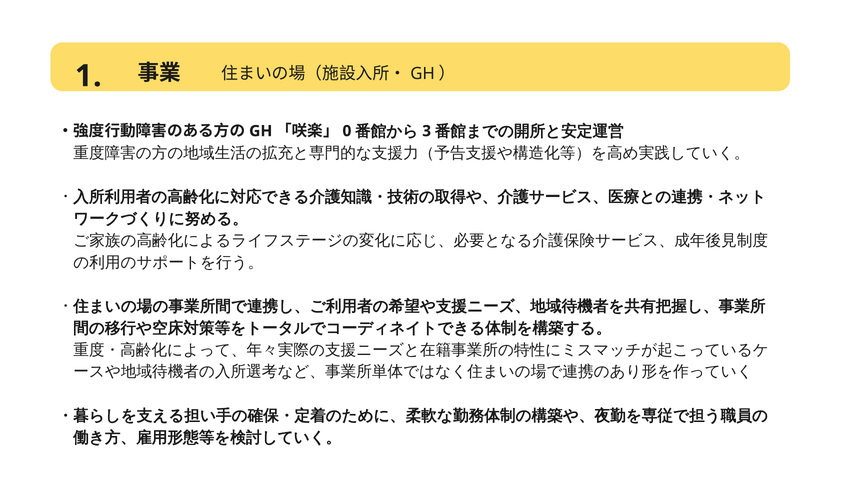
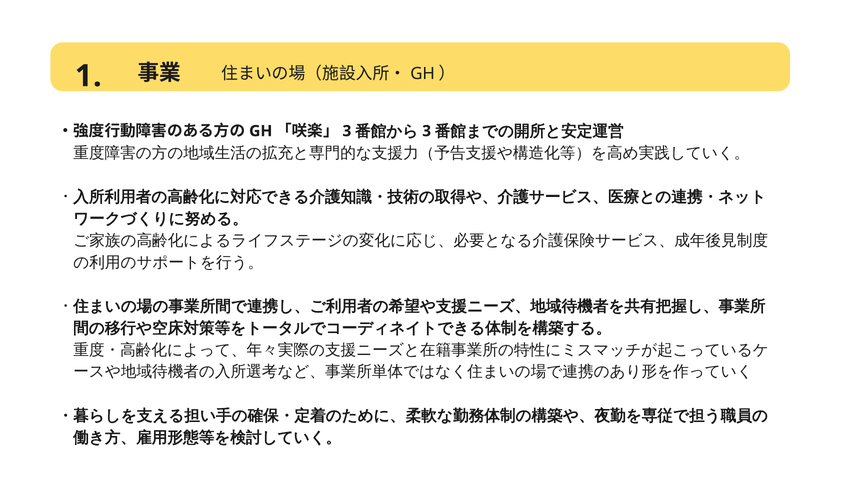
0: 0 -> 3 (347, 131)
